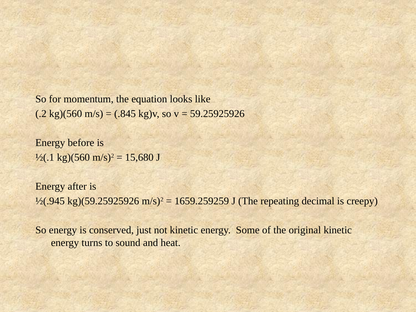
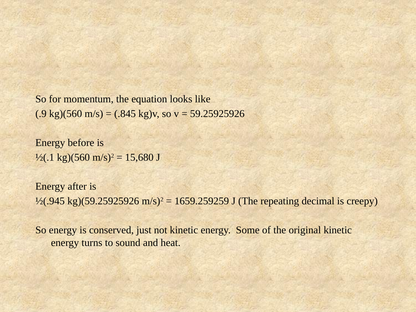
.2: .2 -> .9 (41, 114)
